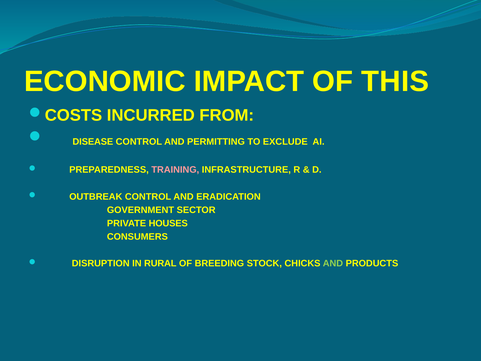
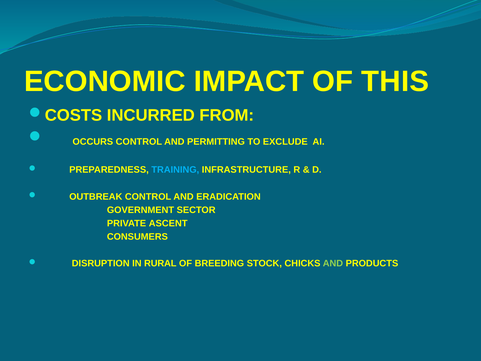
DISEASE: DISEASE -> OCCURS (93, 142)
TRAINING colour: pink -> light blue (175, 170)
HOUSES: HOUSES -> ASCENT (168, 223)
